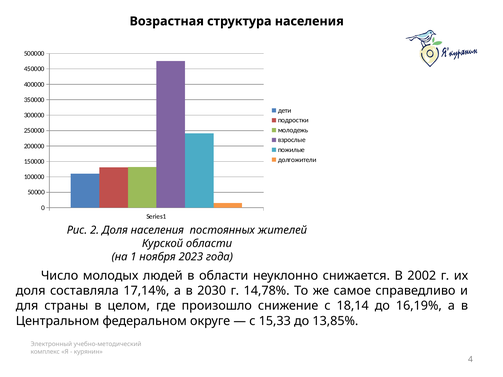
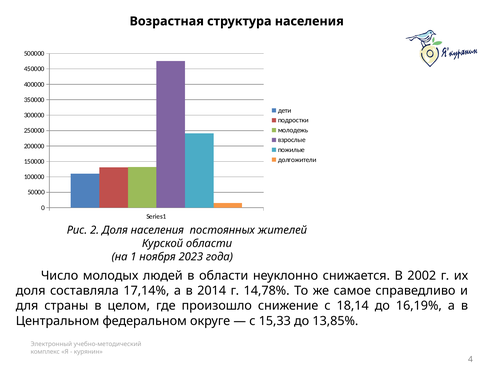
2030: 2030 -> 2014 (212, 291)
